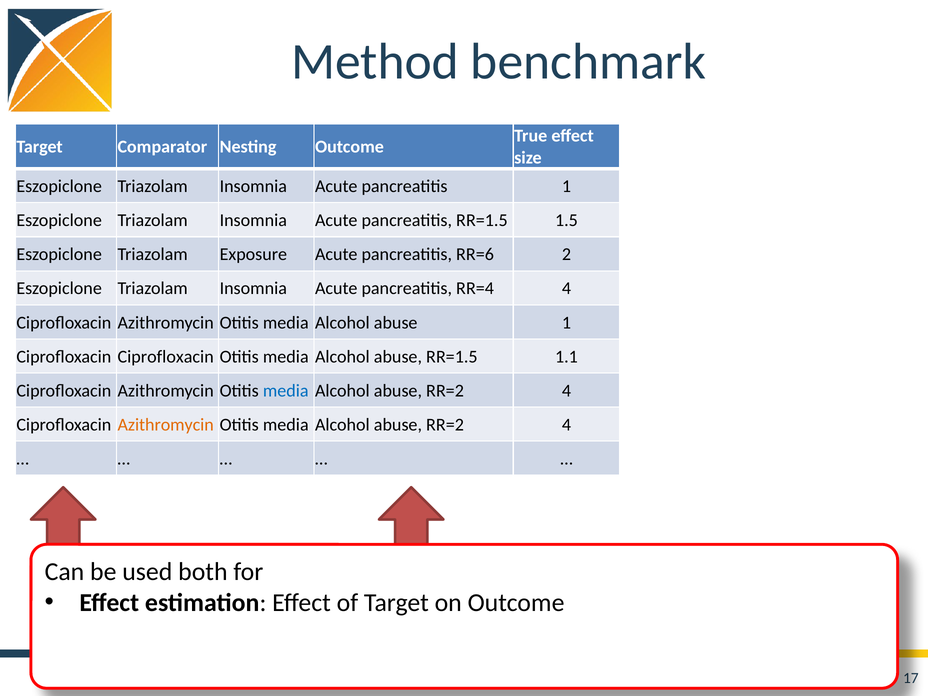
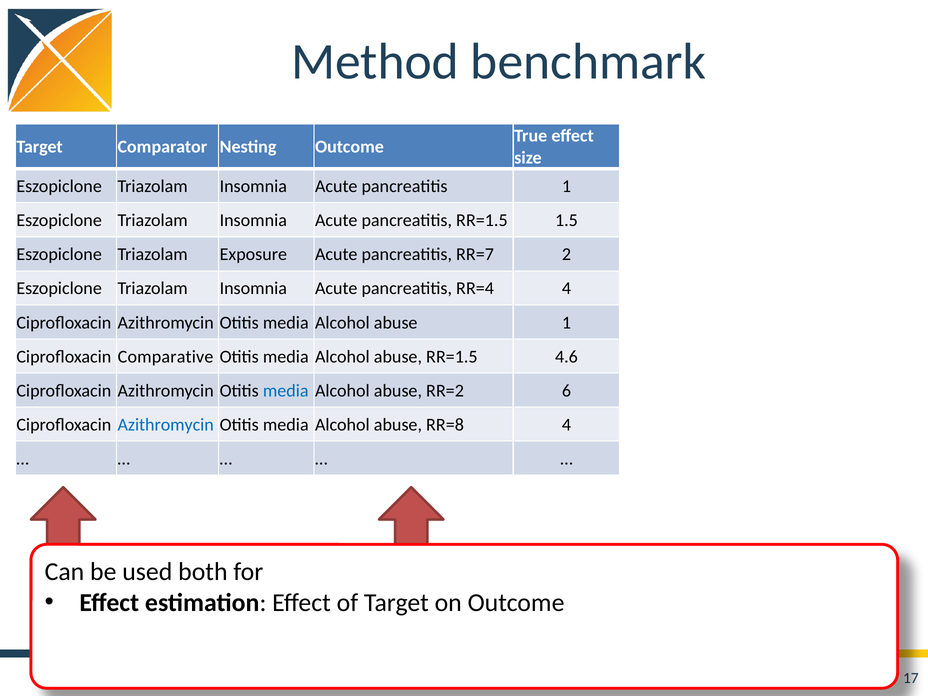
RR=6: RR=6 -> RR=7 (475, 254)
Ciprofloxacin Ciprofloxacin: Ciprofloxacin -> Comparative (166, 357)
1.1: 1.1 -> 4.6 (566, 357)
4: 4 -> 6 (566, 391)
Azithromycin colour: orange -> blue (166, 425)
RR=2: RR=2 -> RR=8 (445, 425)
